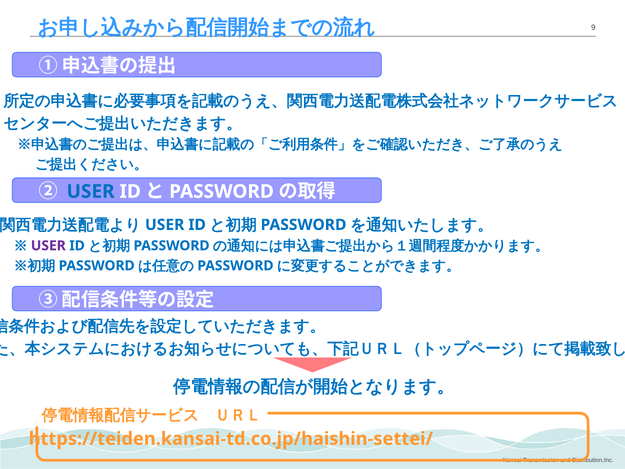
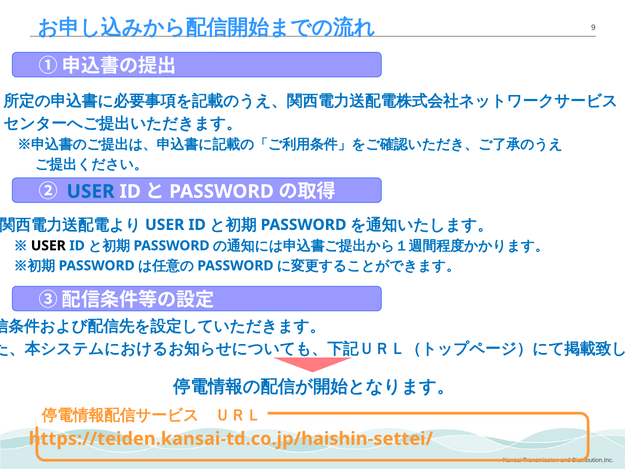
USER colour: purple -> black (48, 246)
